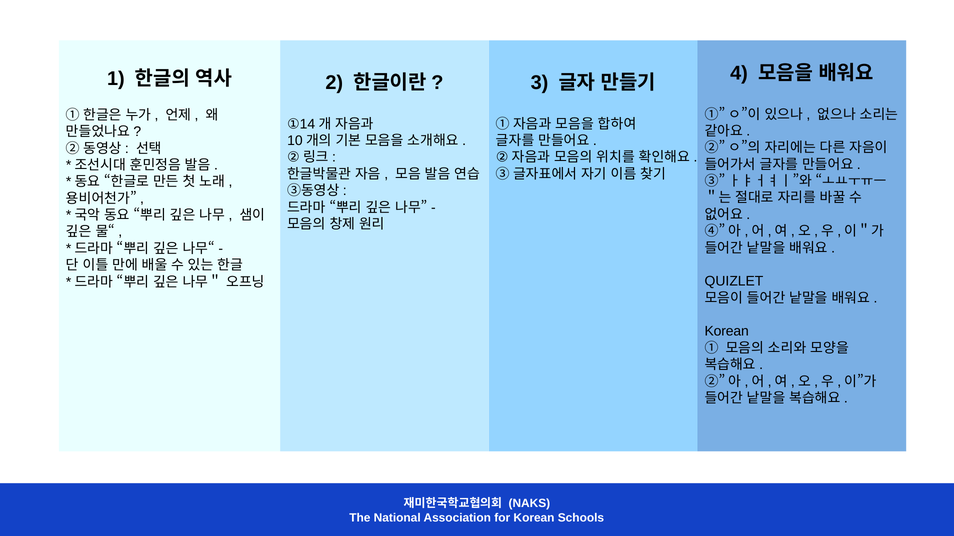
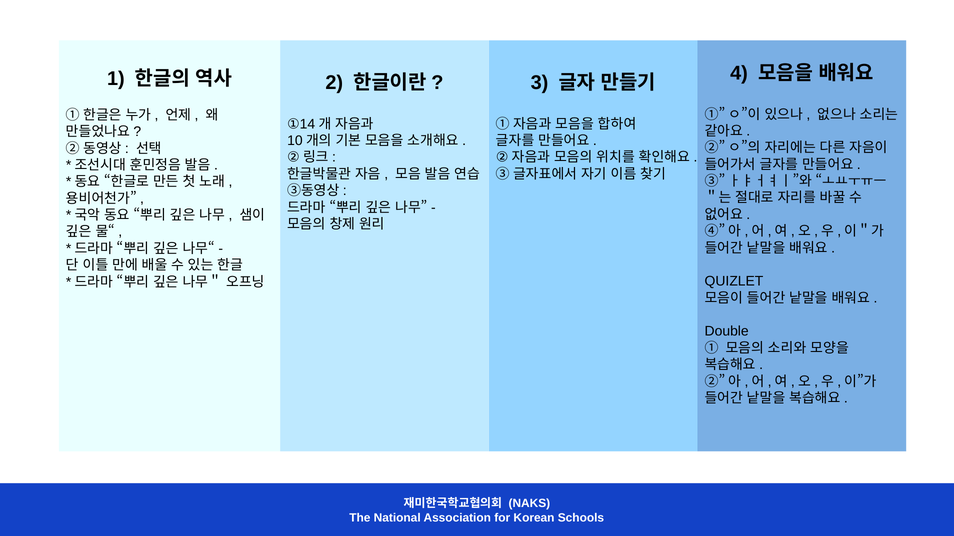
Korean: Korean -> Double (727, 332)
